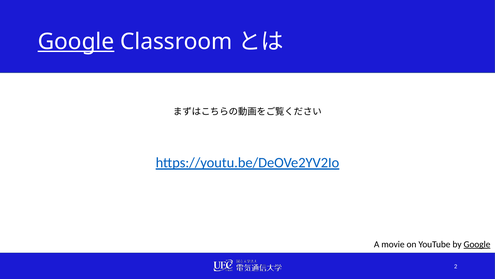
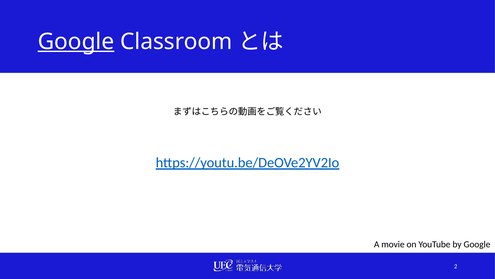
Google underline: present -> none (477, 244)
